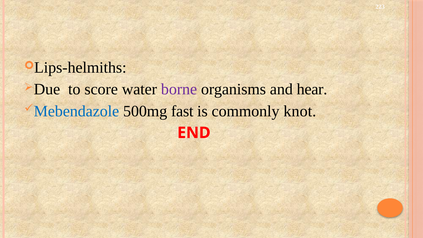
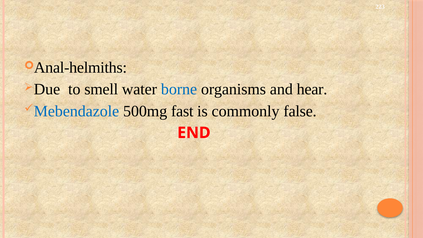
Lips-helmiths: Lips-helmiths -> Anal-helmiths (80, 68)
score: score -> smell (101, 89)
borne colour: purple -> blue (179, 89)
knot: knot -> false (300, 111)
